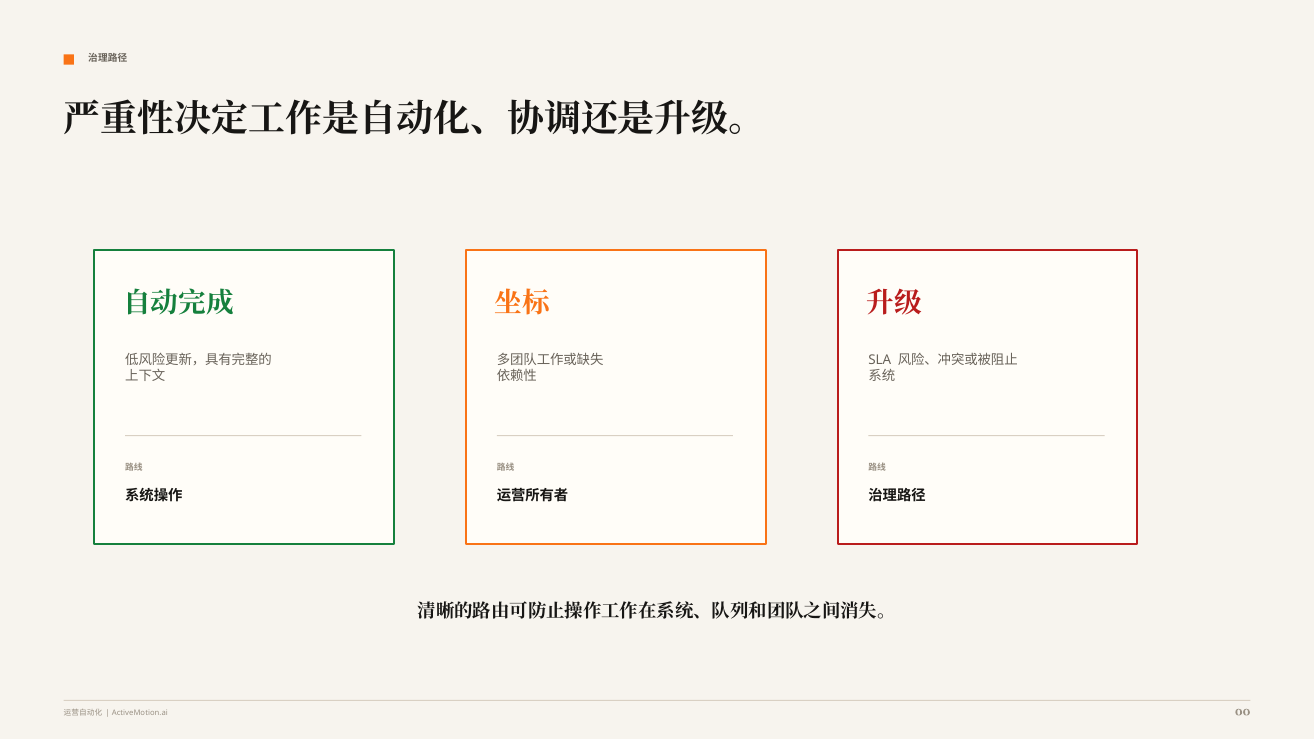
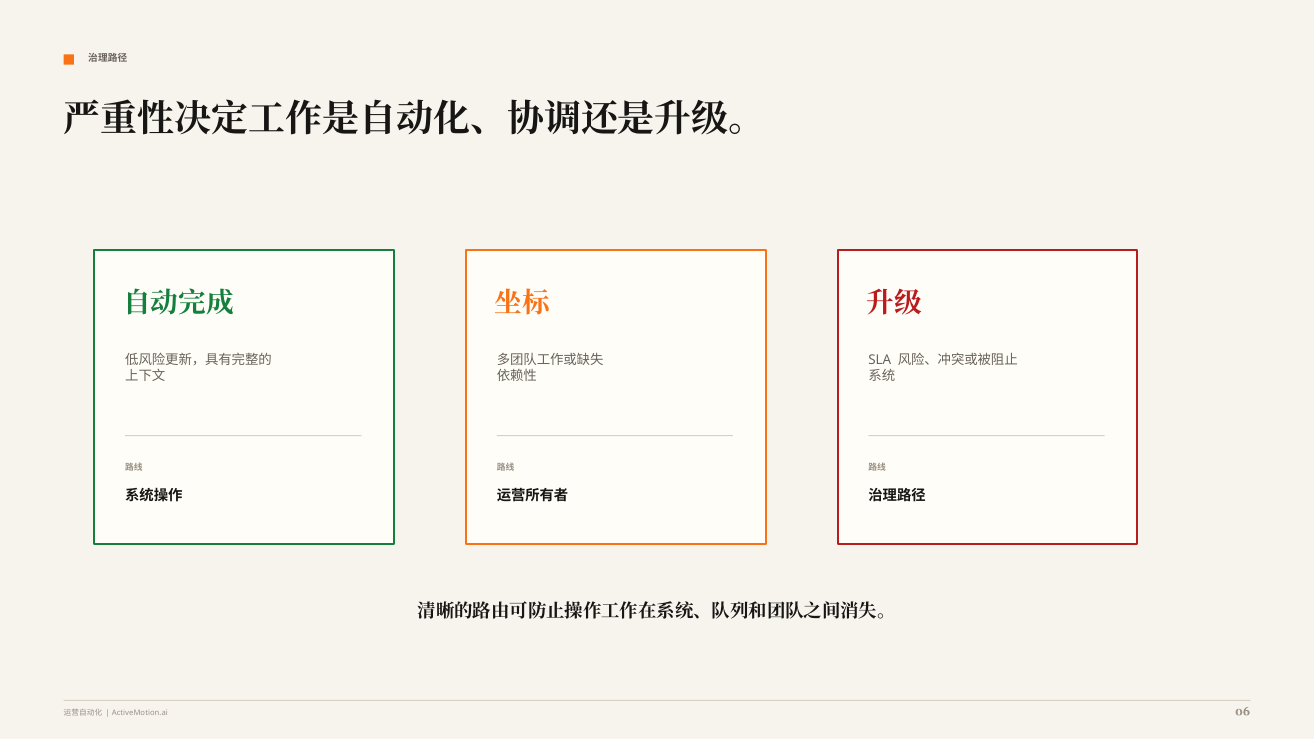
00: 00 -> 06 (1243, 712)
